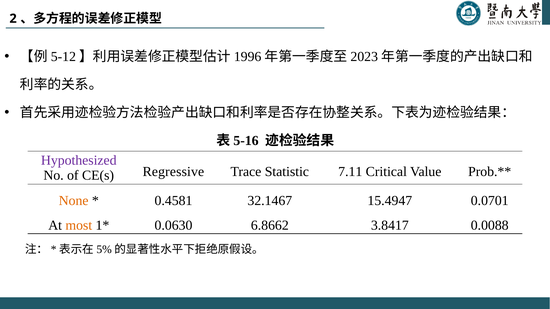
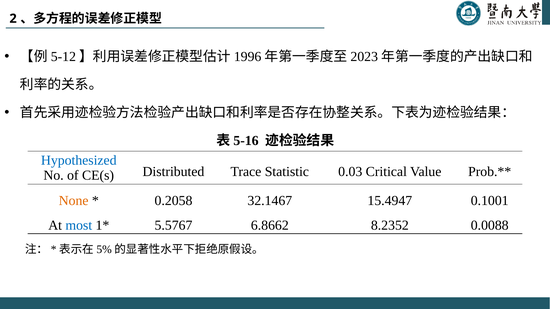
Hypothesized colour: purple -> blue (79, 161)
Regressive: Regressive -> Distributed (173, 172)
7.11: 7.11 -> 0.03 (350, 172)
0.4581: 0.4581 -> 0.2058 (173, 201)
0.0701: 0.0701 -> 0.1001 (490, 201)
most colour: orange -> blue (79, 226)
0.0630: 0.0630 -> 5.5767 (173, 226)
3.8417: 3.8417 -> 8.2352 (390, 226)
